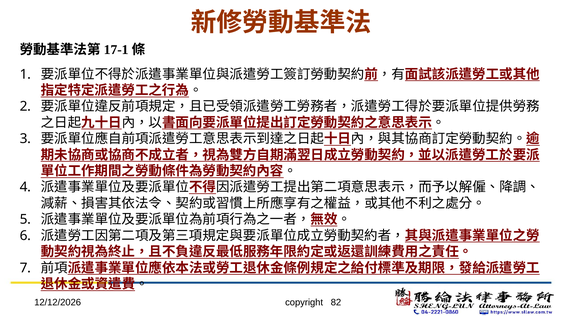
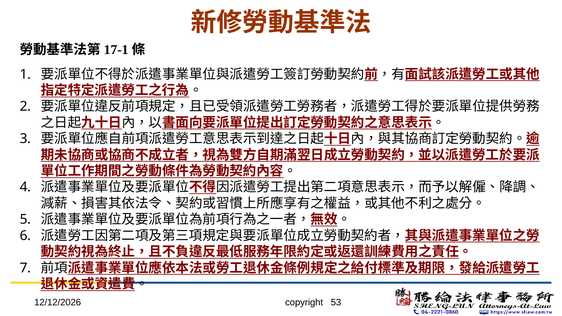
82: 82 -> 53 (336, 302)
